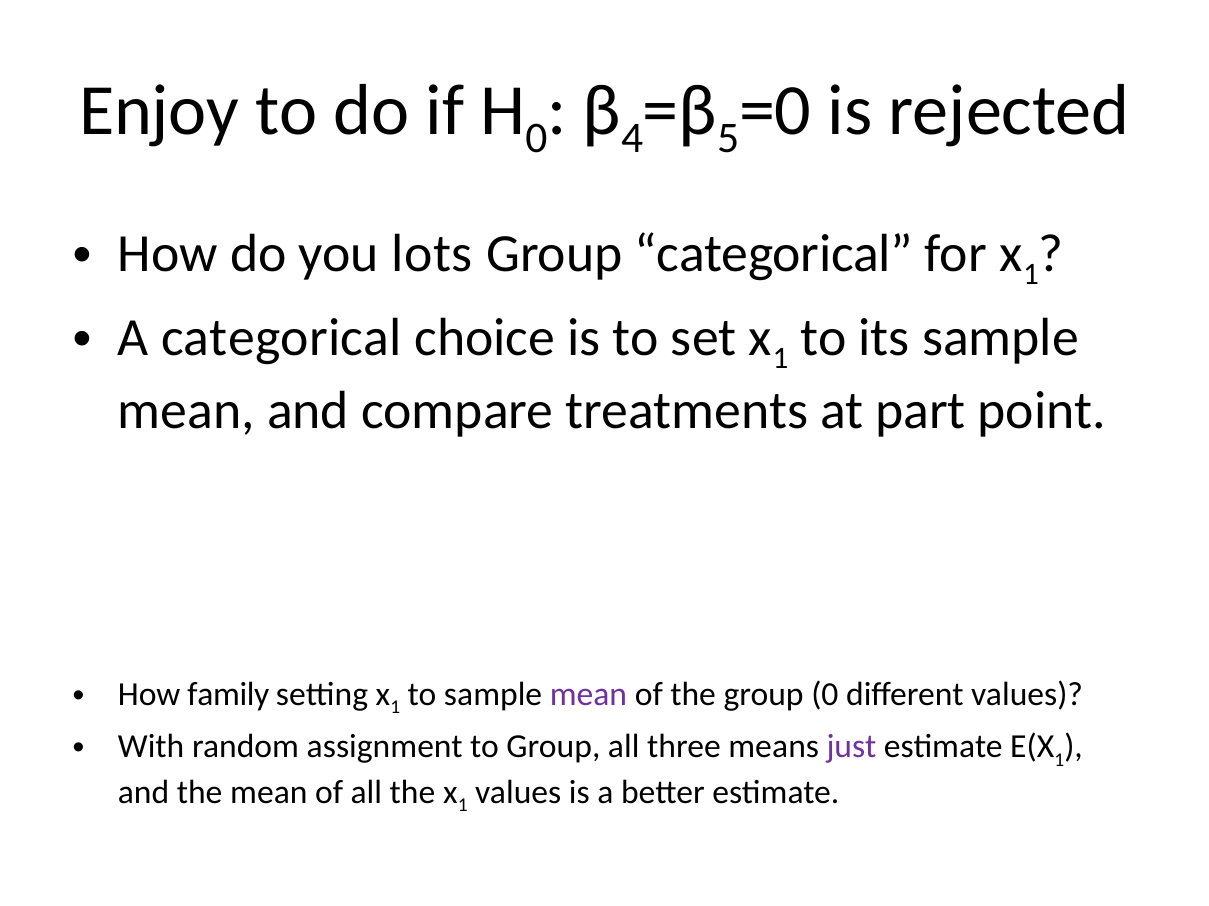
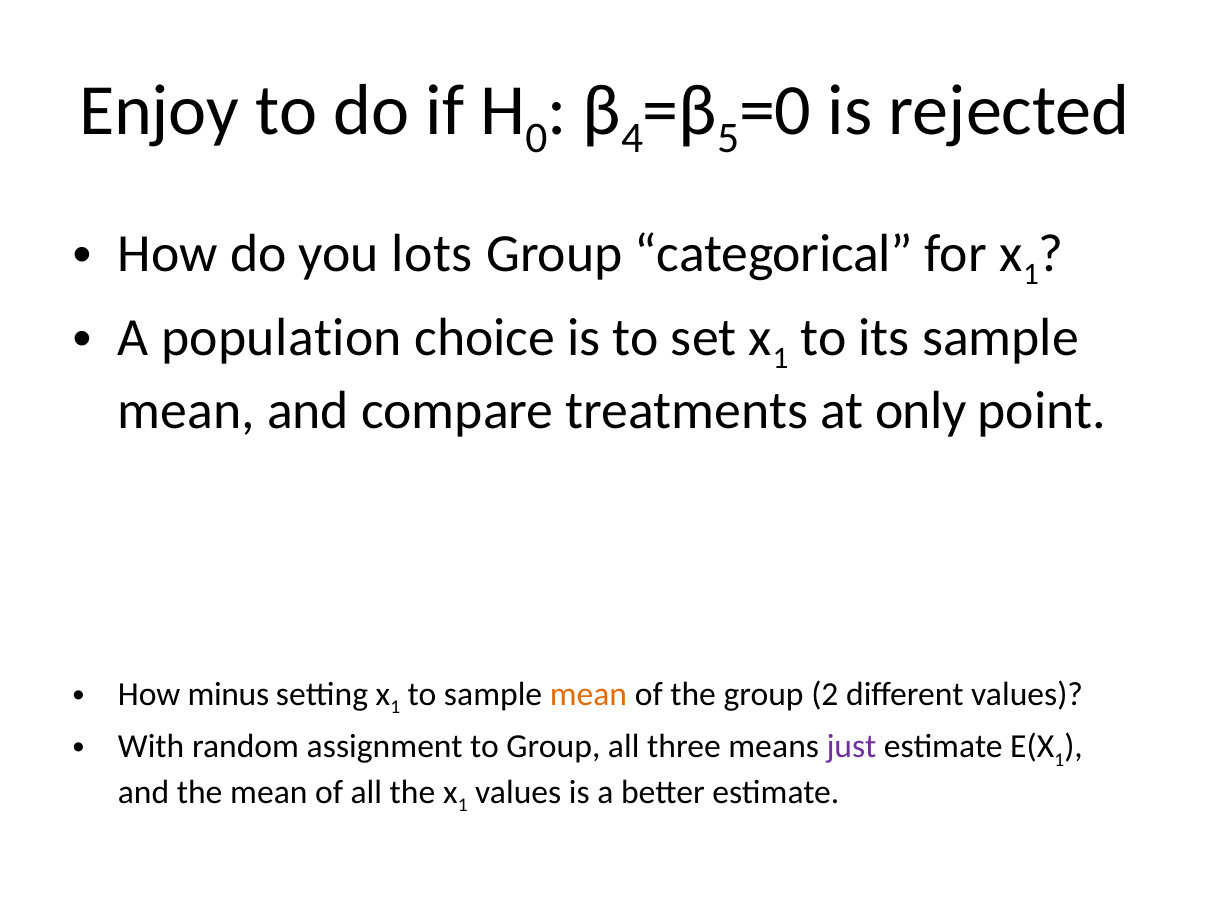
A categorical: categorical -> population (281, 338)
part: part -> only (921, 411)
family: family -> minus (228, 695)
mean colour: purple -> orange (588, 695)
group 0: 0 -> 2 (825, 695)
